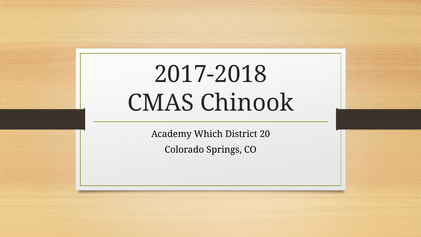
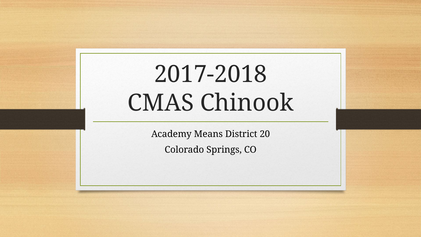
Which: Which -> Means (208, 134)
